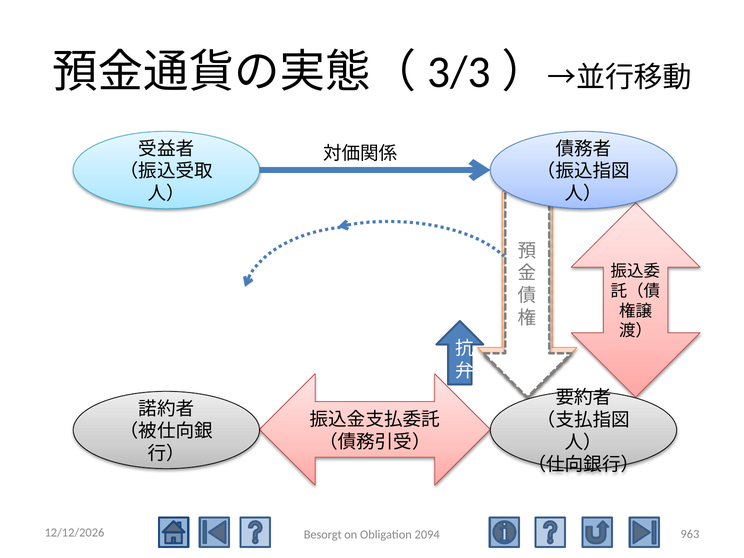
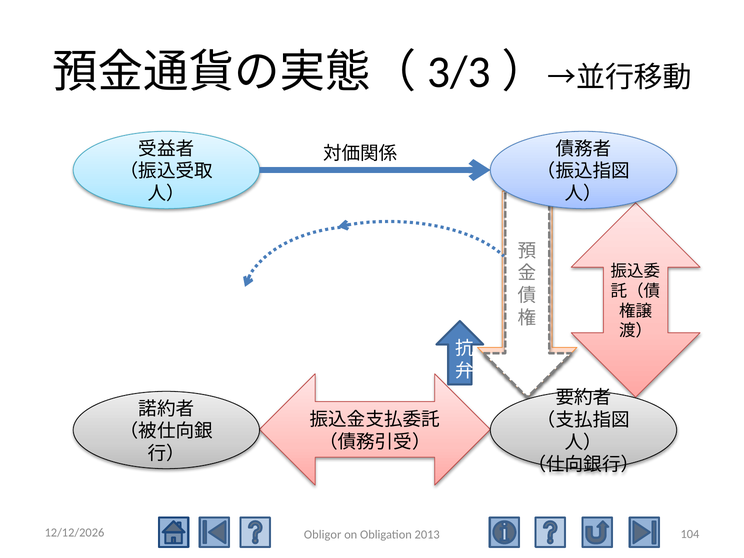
963: 963 -> 104 (690, 534)
Besorgt: Besorgt -> Obligor (323, 535)
2094: 2094 -> 2013 (427, 535)
